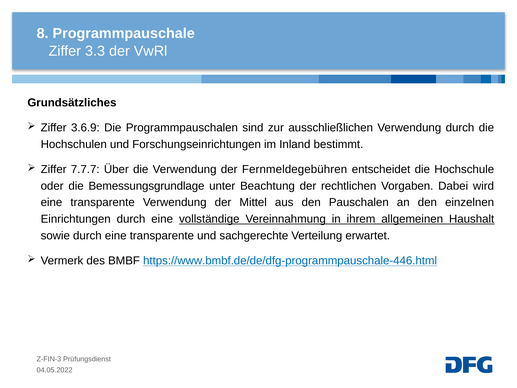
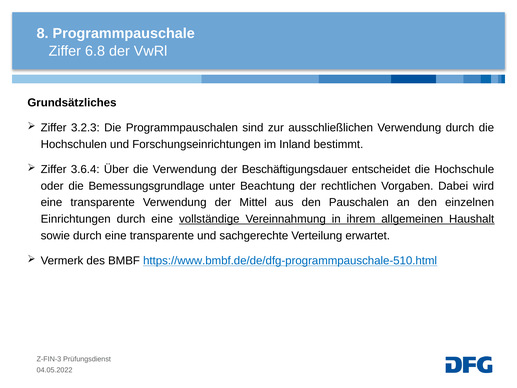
3.3: 3.3 -> 6.8 (95, 51)
3.6.9: 3.6.9 -> 3.2.3 (85, 128)
7.7.7: 7.7.7 -> 3.6.4 (85, 169)
Fernmeldegebühren: Fernmeldegebühren -> Beschäftigungsdauer (295, 169)
https://www.bmbf.de/de/dfg-programmpauschale-446.html: https://www.bmbf.de/de/dfg-programmpauschale-446.html -> https://www.bmbf.de/de/dfg-programmpauschale-510.html (290, 261)
